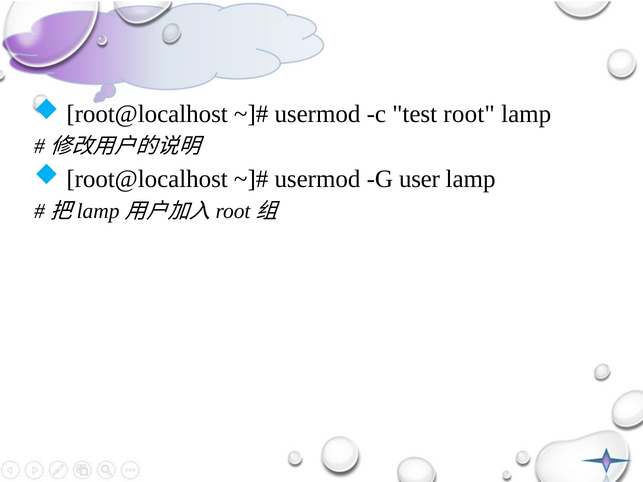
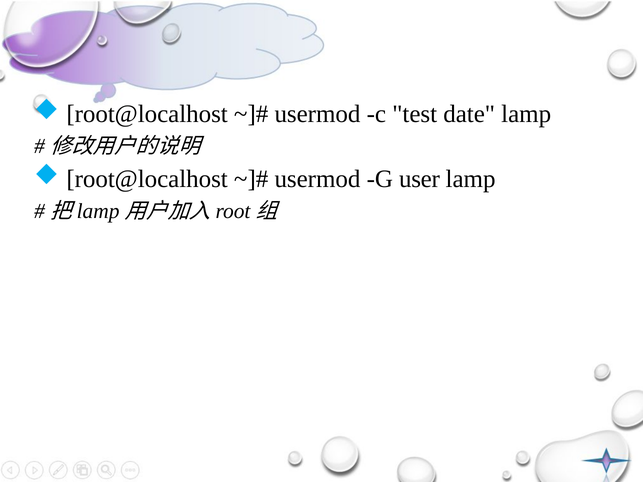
root: root -> date (469, 114)
